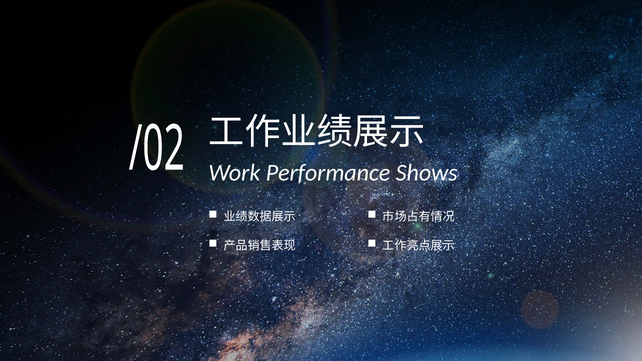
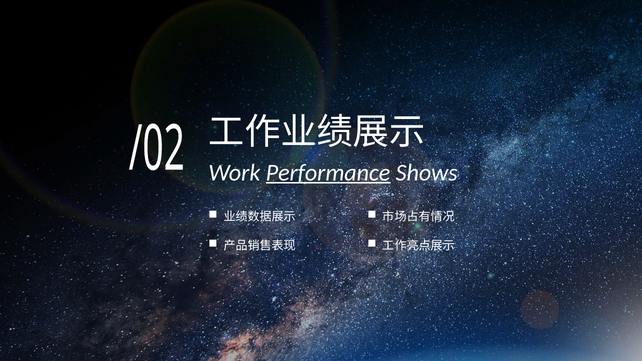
Performance underline: none -> present (328, 173)
